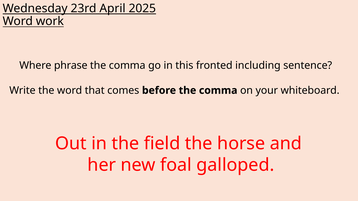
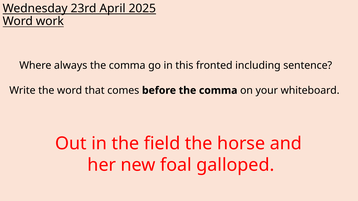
phrase: phrase -> always (71, 65)
